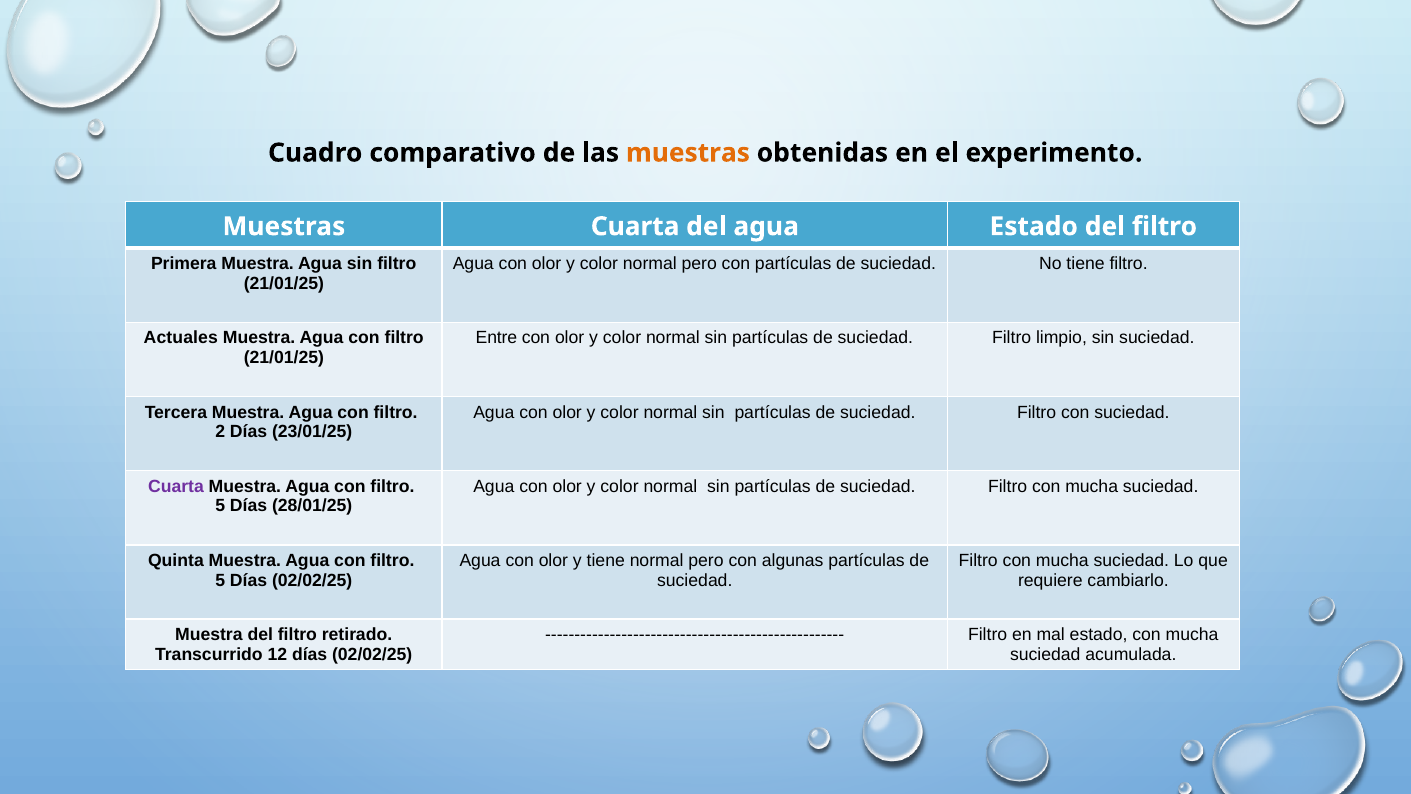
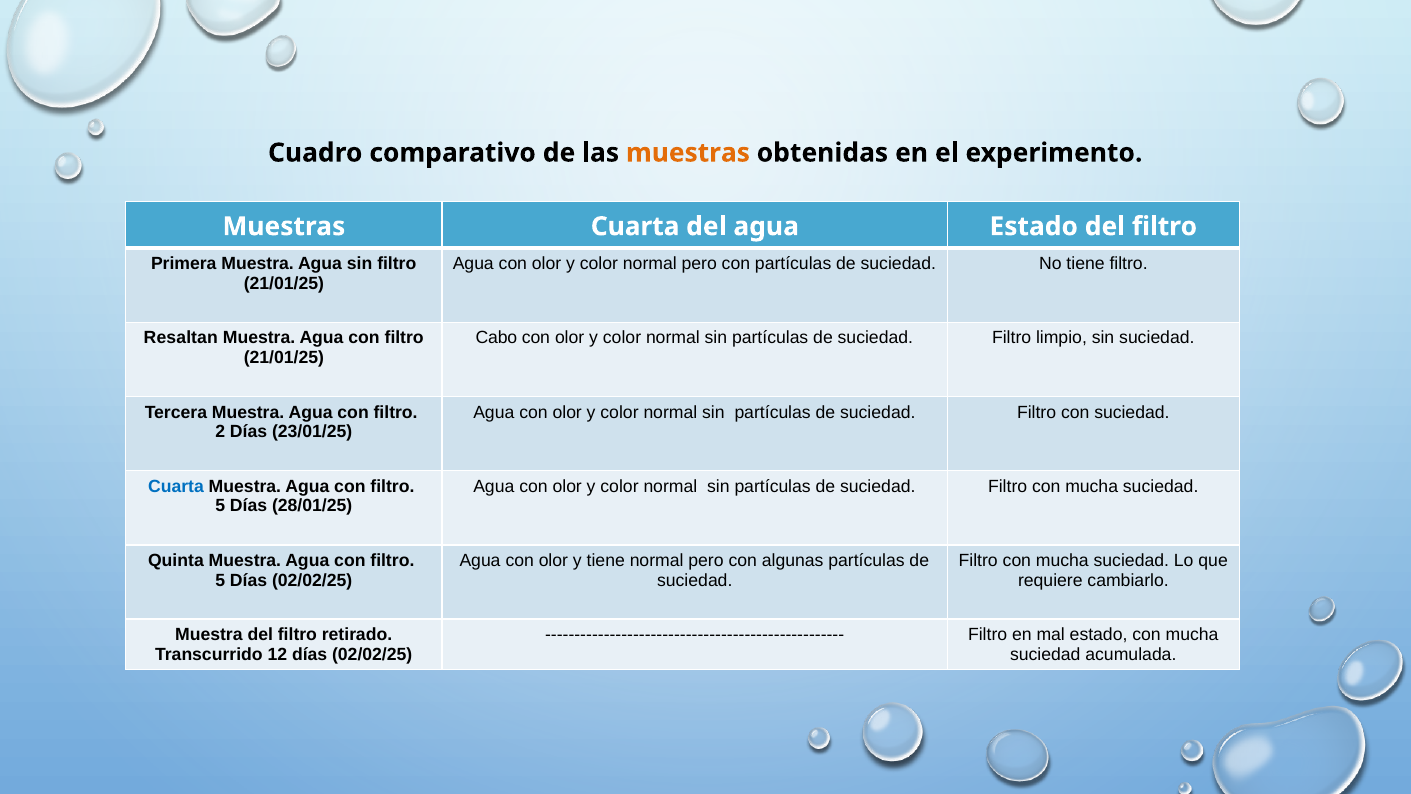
Actuales: Actuales -> Resaltan (181, 338)
Entre: Entre -> Cabo (496, 338)
Cuarta colour: purple -> blue (176, 486)
